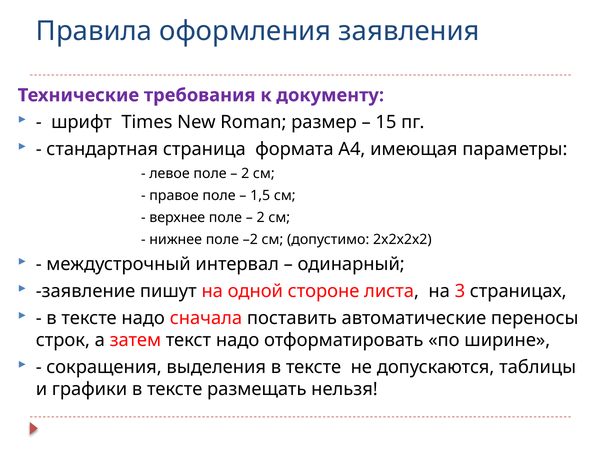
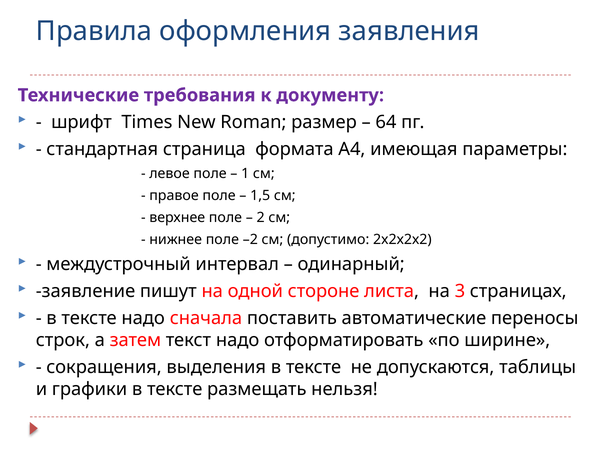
15: 15 -> 64 (386, 122)
2: 2 -> 1 (245, 174)
